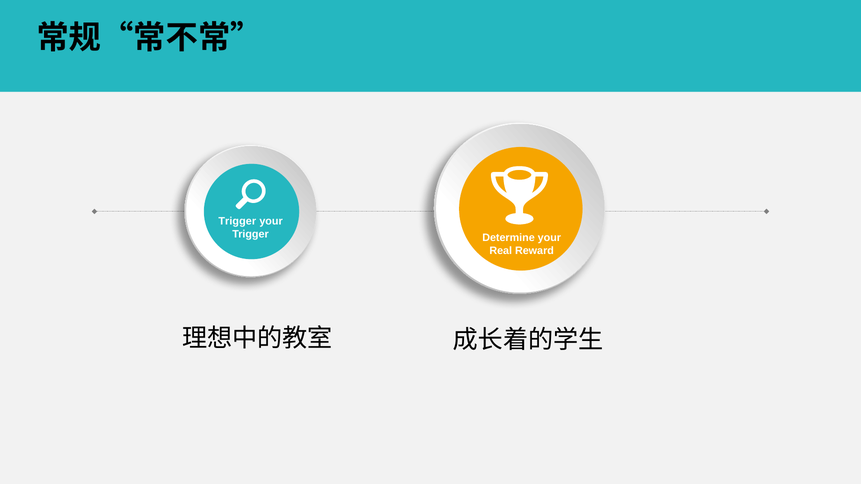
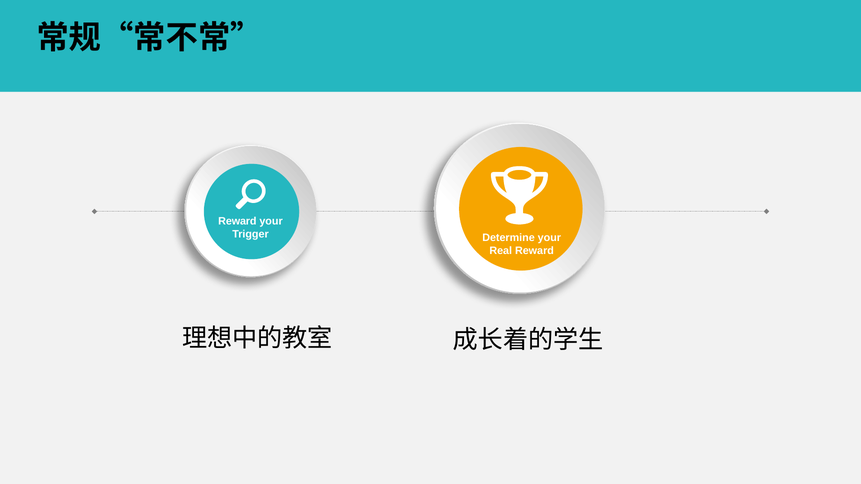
Trigger: Trigger -> Reward (237, 221)
